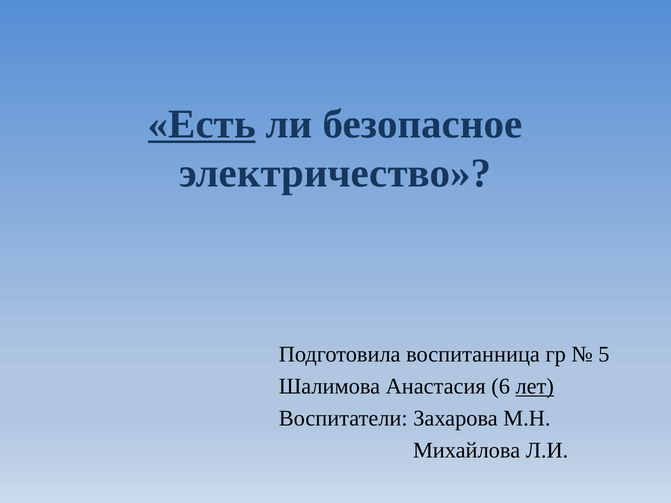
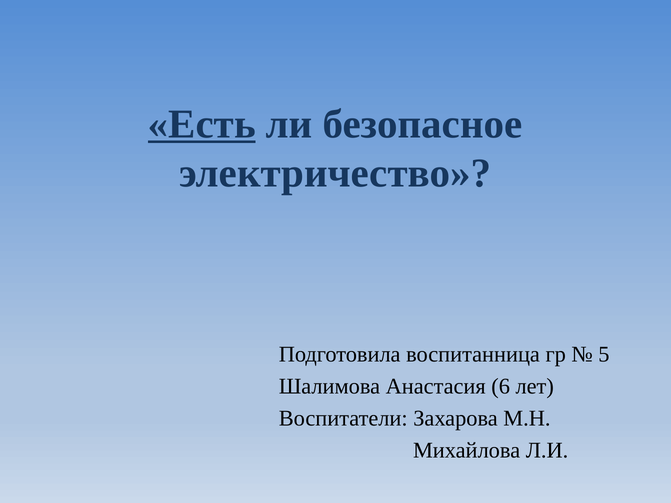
лет underline: present -> none (535, 387)
